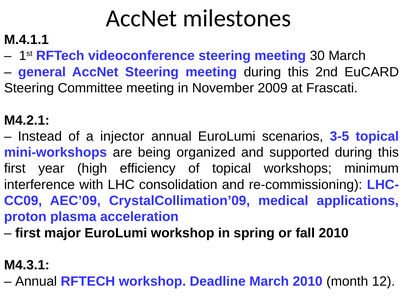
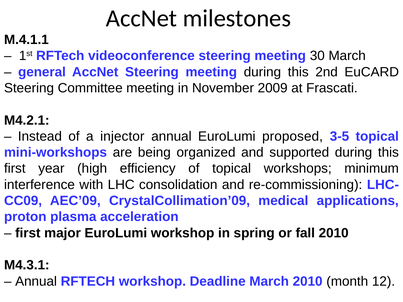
scenarios: scenarios -> proposed (293, 136)
